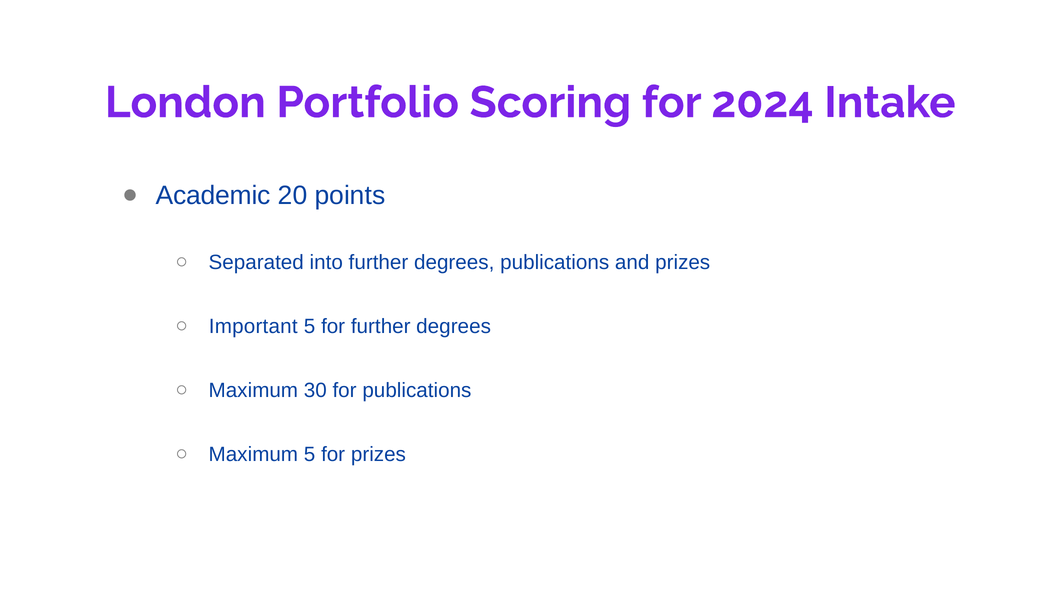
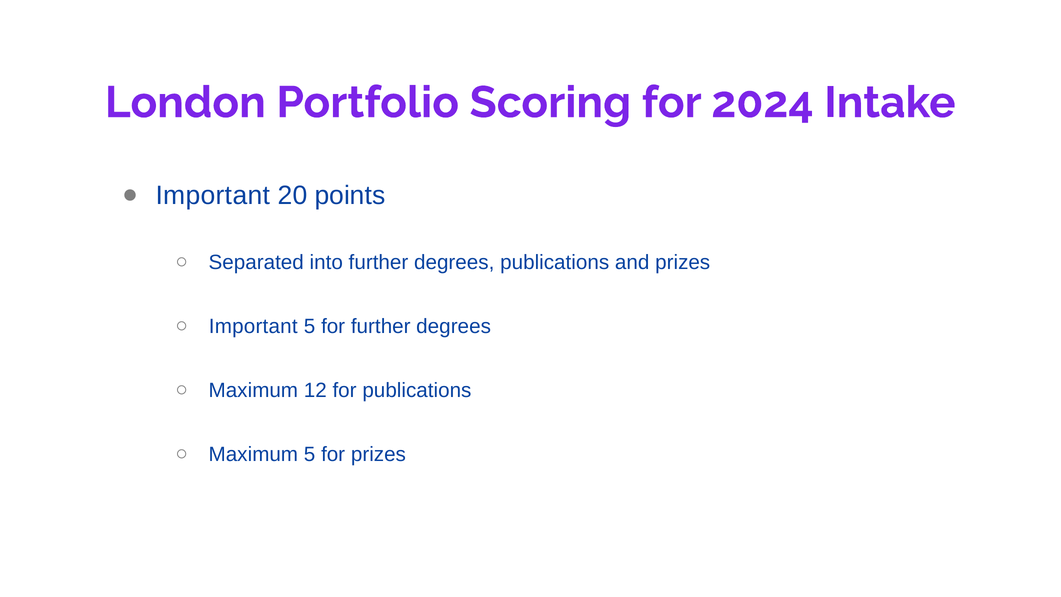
Academic: Academic -> Important (213, 196)
30: 30 -> 12 (315, 390)
